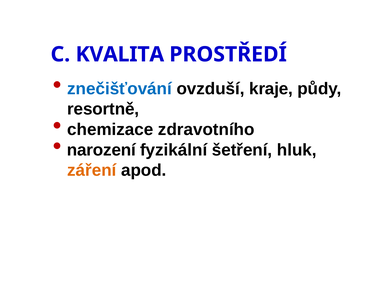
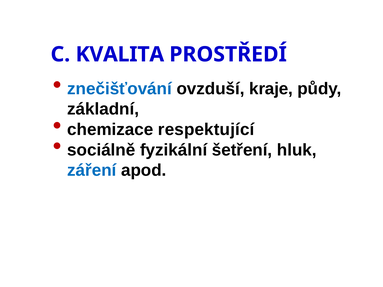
resortně: resortně -> základní (103, 109)
zdravotního: zdravotního -> respektující (206, 130)
narození: narození -> sociálně (101, 150)
záření colour: orange -> blue (92, 170)
